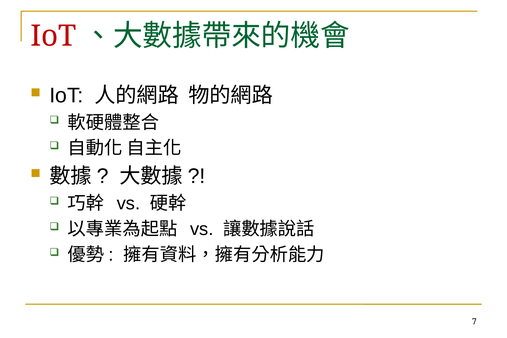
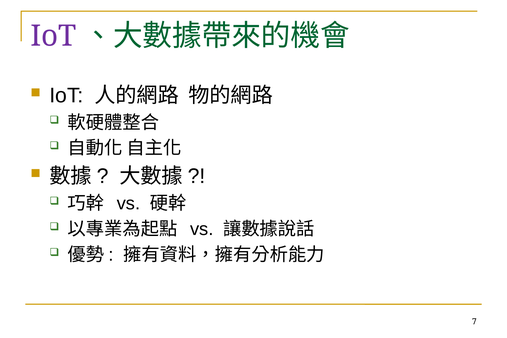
IoT colour: red -> purple (53, 36)
